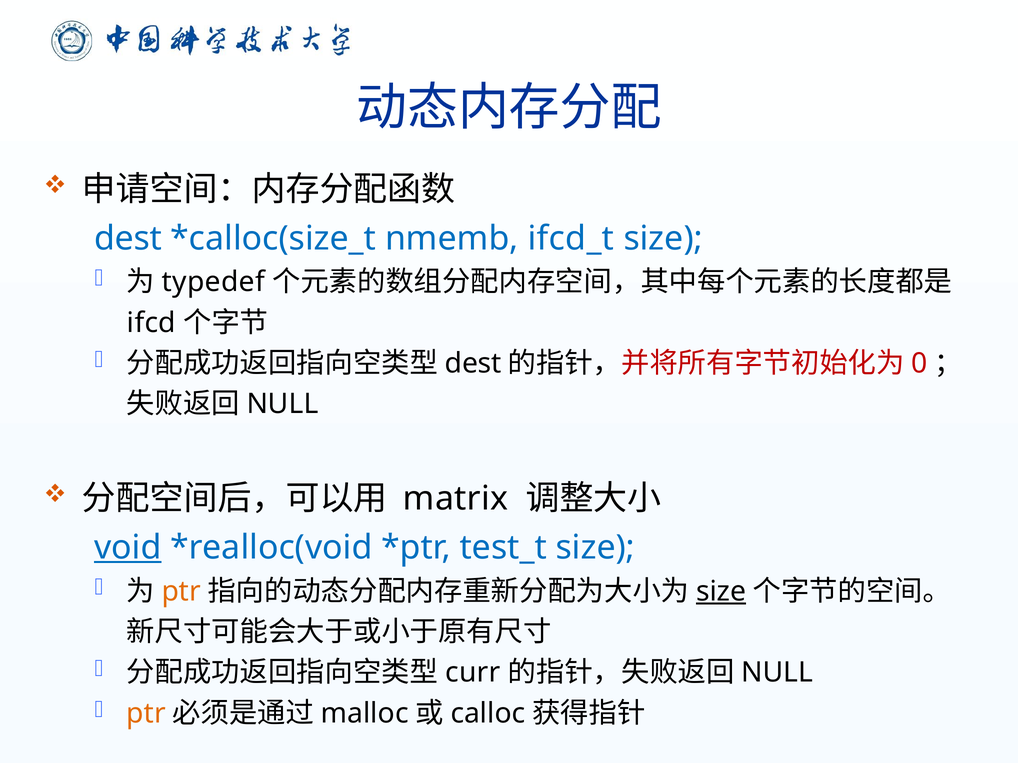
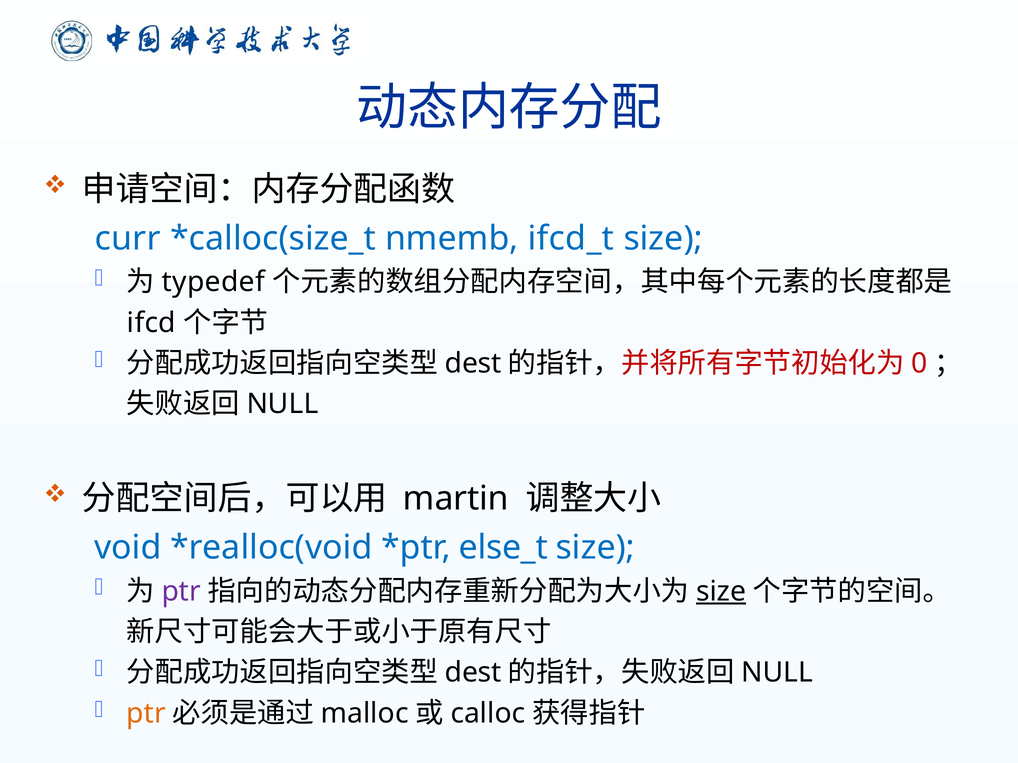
dest: dest -> curr (128, 238)
matrix: matrix -> martin (456, 499)
void underline: present -> none (128, 548)
test_t: test_t -> else_t (503, 548)
ptr colour: orange -> purple (181, 592)
curr: curr -> dest (473, 673)
